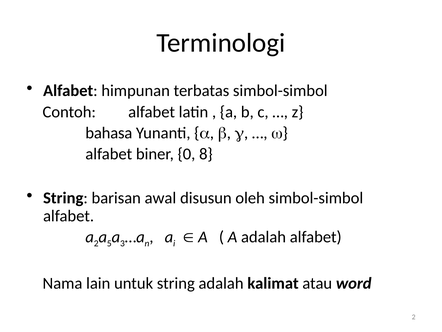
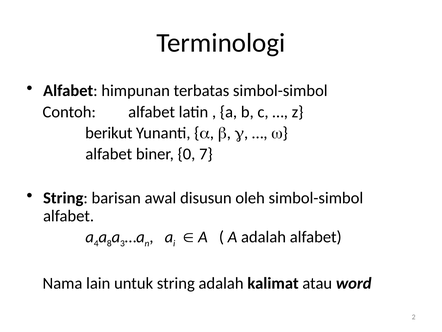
bahasa: bahasa -> berikut (109, 133)
8: 8 -> 7 (206, 154)
a 2: 2 -> 4 (96, 243)
5: 5 -> 8 (109, 243)
